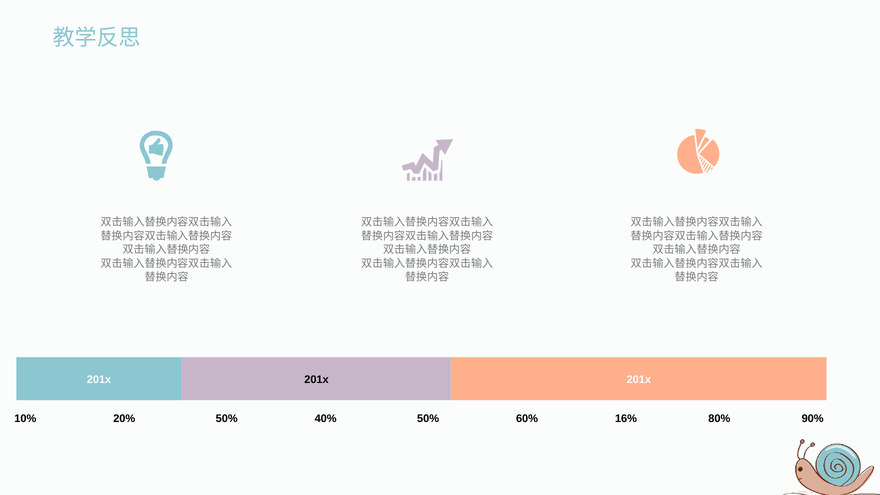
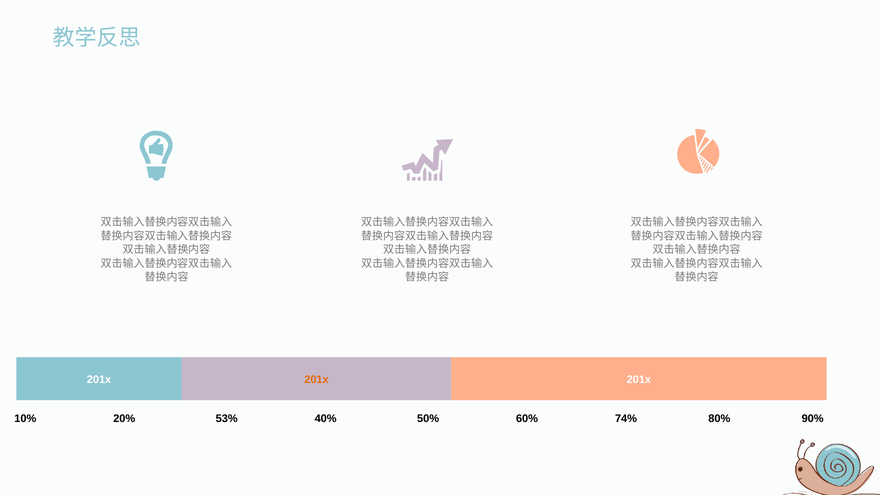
201x colour: black -> orange (317, 380)
20% 50%: 50% -> 53% (227, 419)
16%: 16% -> 74% (626, 418)
